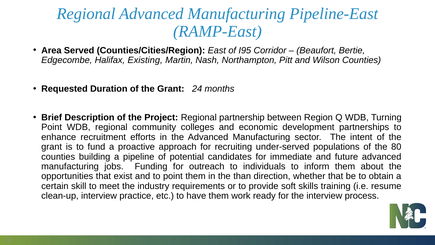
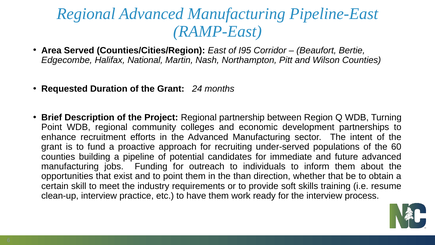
Existing: Existing -> National (145, 60)
80: 80 -> 60 (396, 147)
